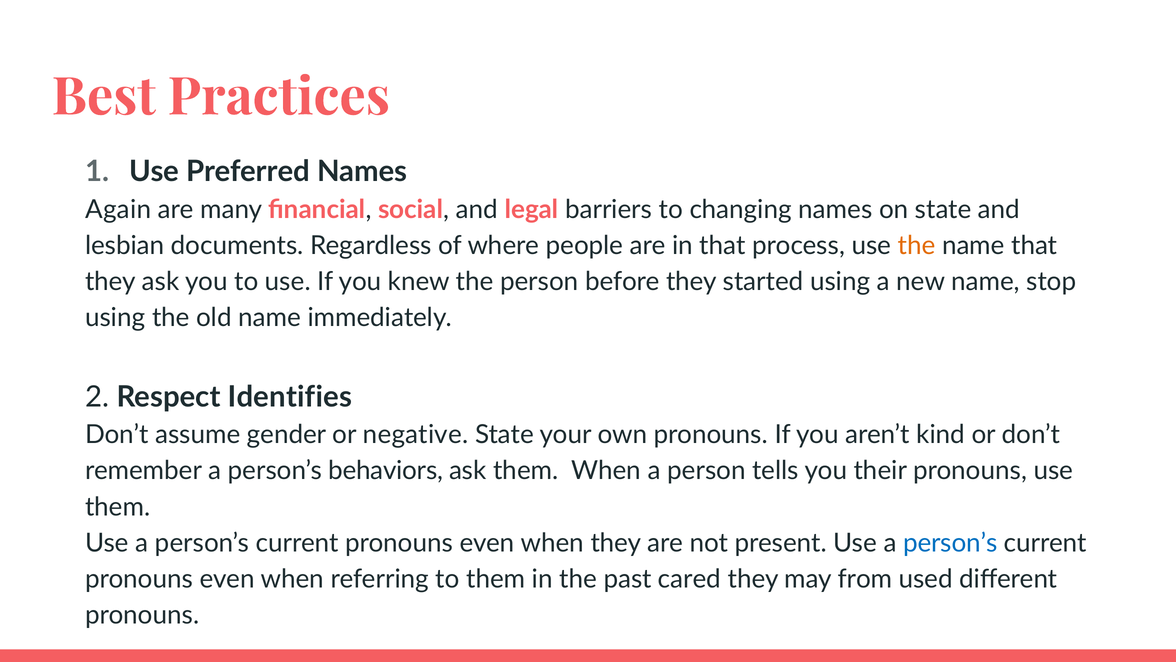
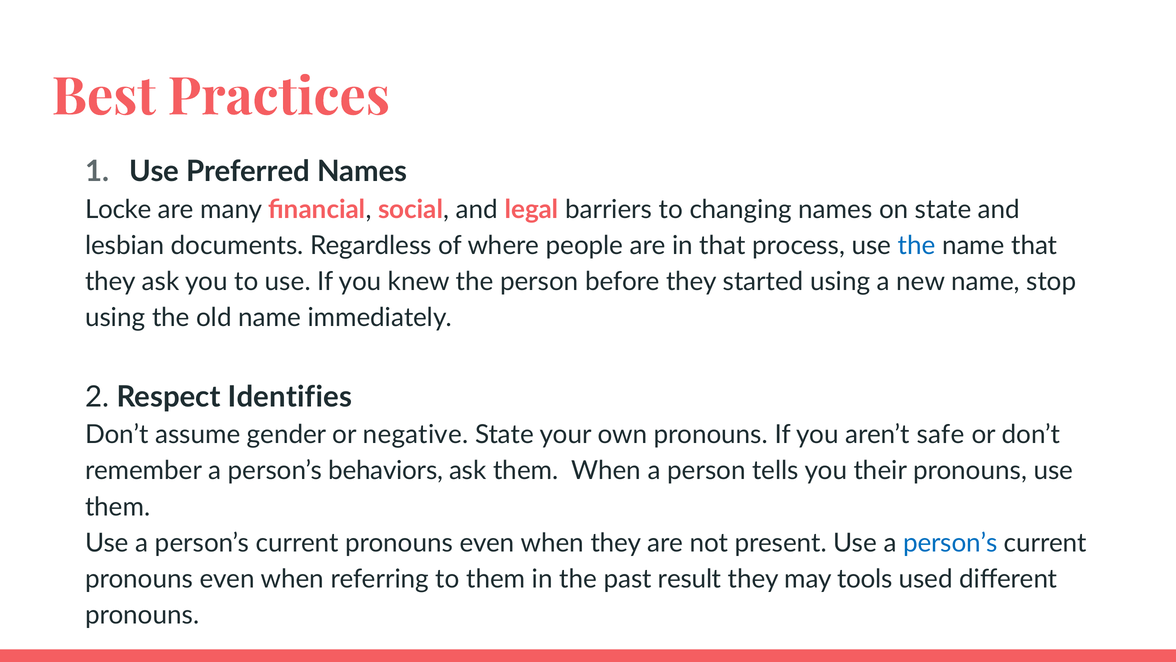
Again: Again -> Locke (118, 209)
the colour: orange -> blue (917, 245)
kind: kind -> safe (941, 435)
cared: cared -> result (690, 579)
from: from -> tools (865, 579)
